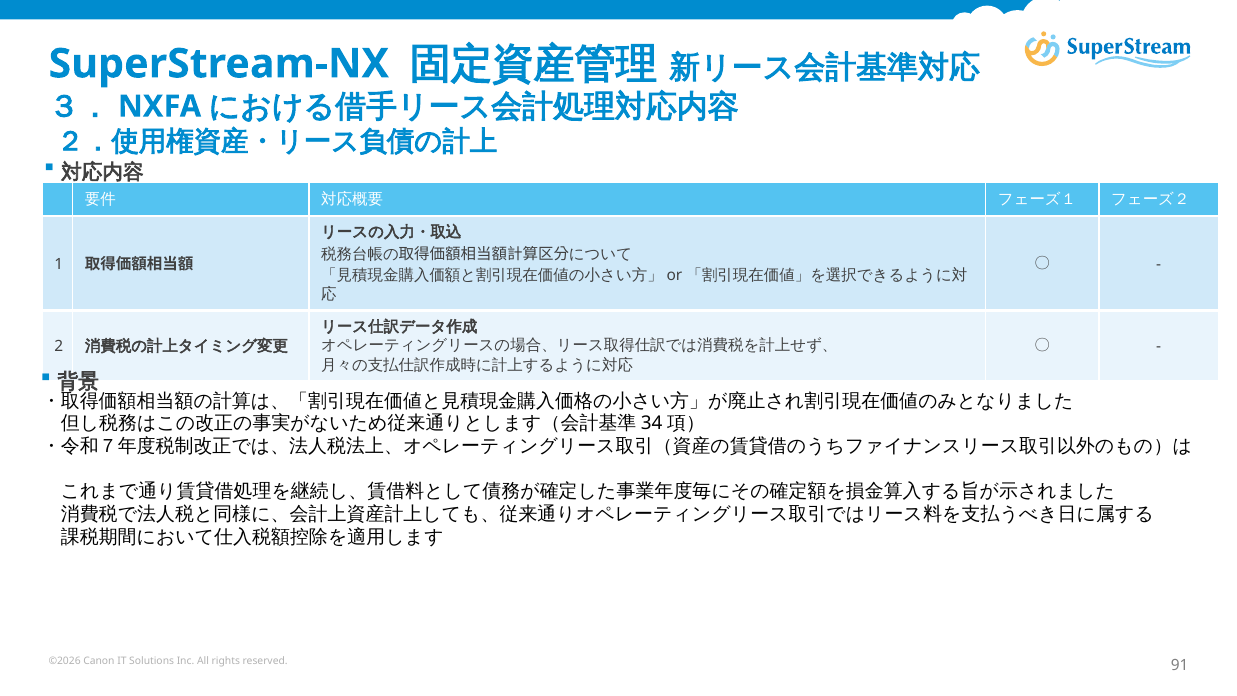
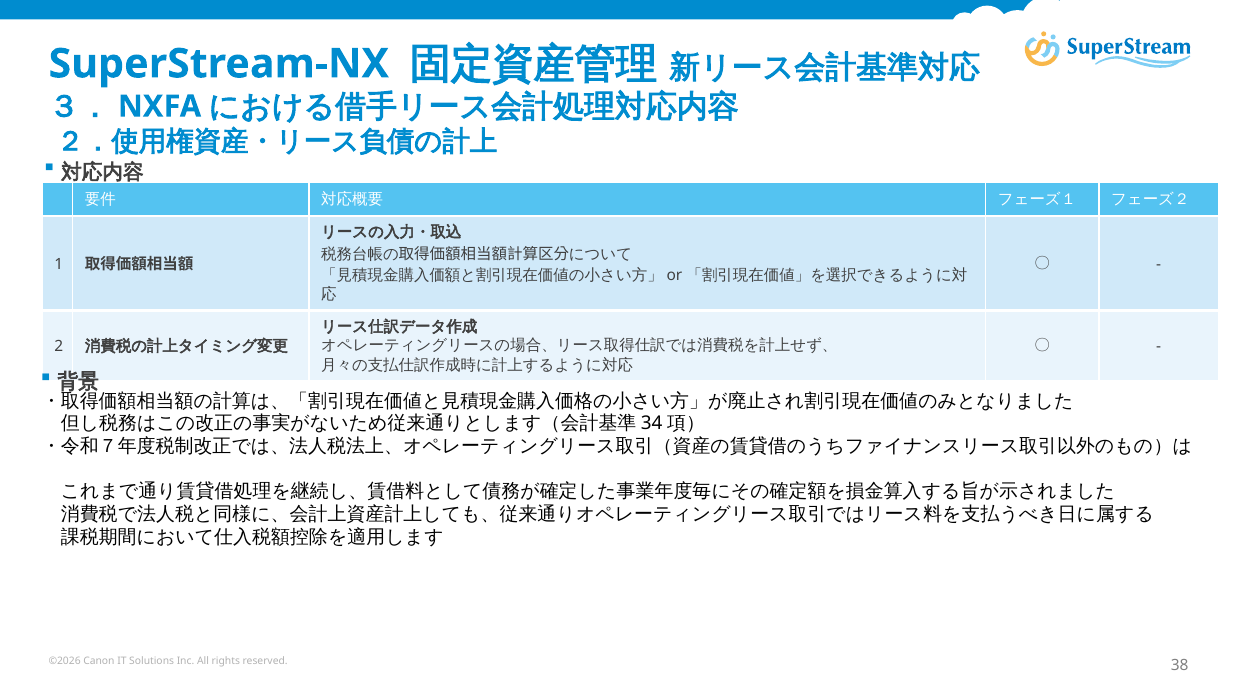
91: 91 -> 38 (1180, 665)
